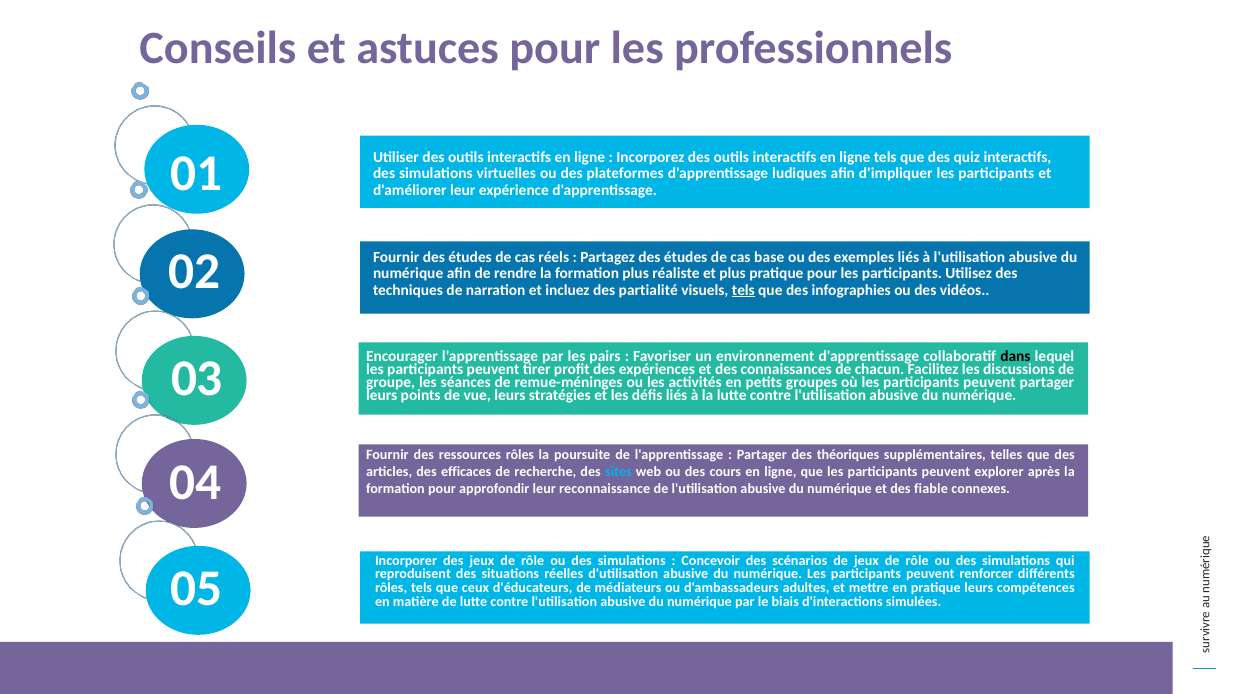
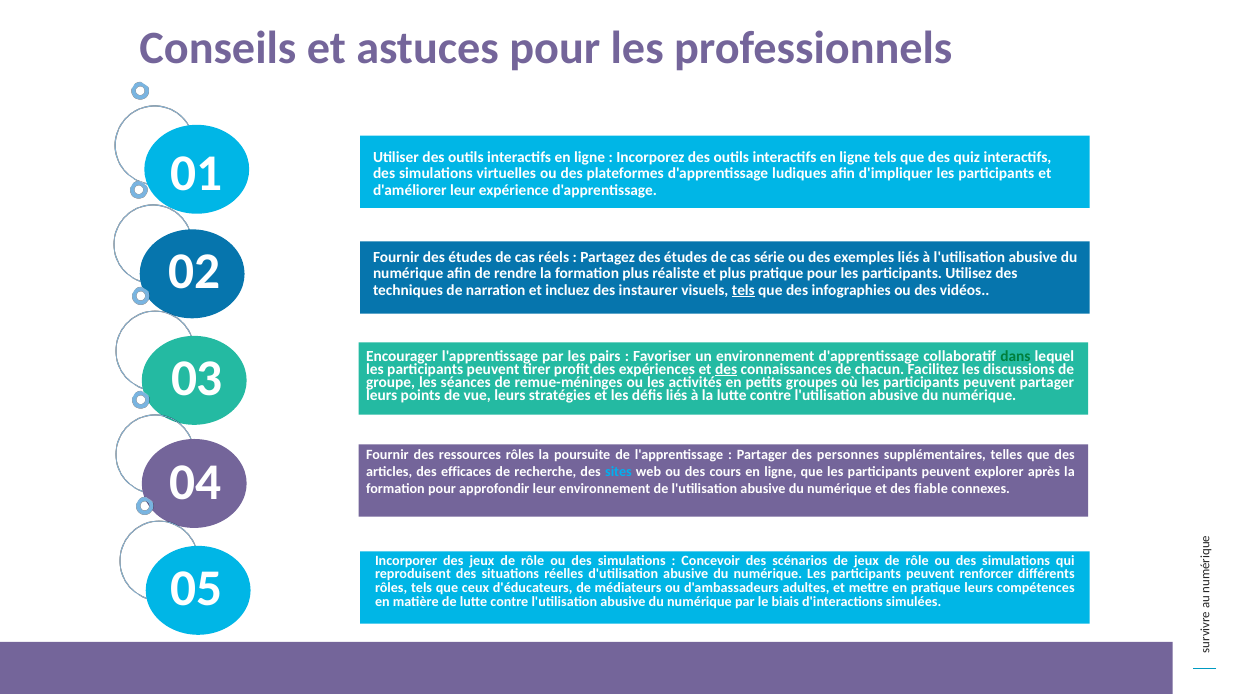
base: base -> série (769, 257)
partialité: partialité -> instaurer (648, 290)
dans colour: black -> green (1015, 356)
des underline: none -> present (726, 369)
théoriques: théoriques -> personnes (848, 455)
leur reconnaissance: reconnaissance -> environnement (605, 489)
